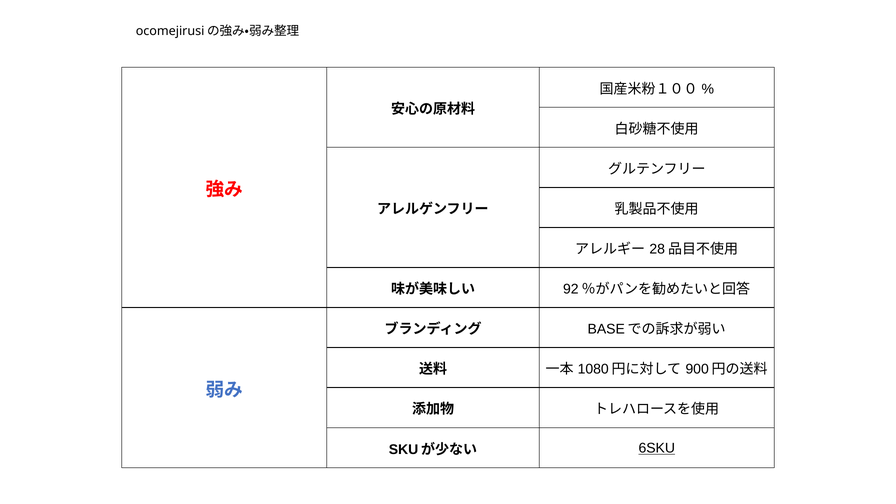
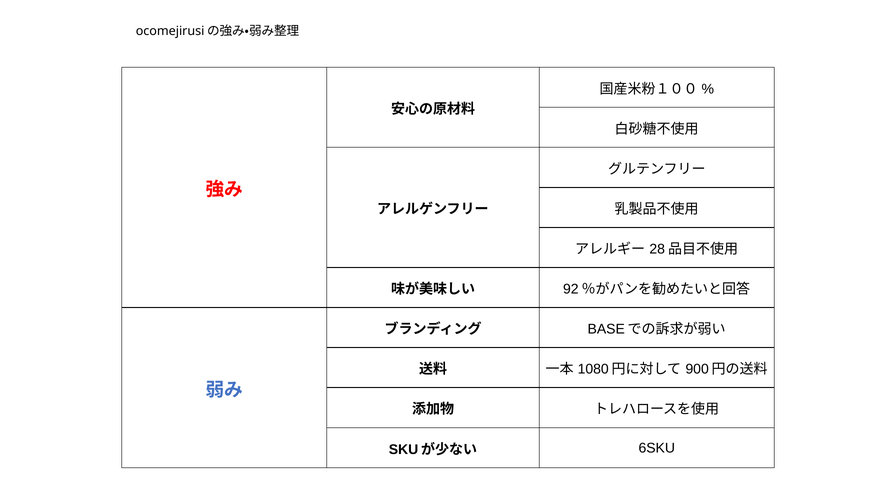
6SKU underline: present -> none (657, 448)
